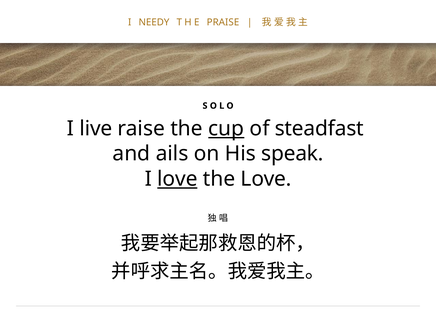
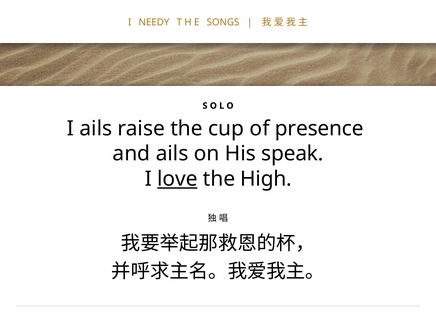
PRAISE: PRAISE -> SONGS (223, 22)
I live: live -> ails (96, 129)
cup underline: present -> none (226, 129)
steadfast: steadfast -> presence (319, 129)
the Love: Love -> High (266, 179)
